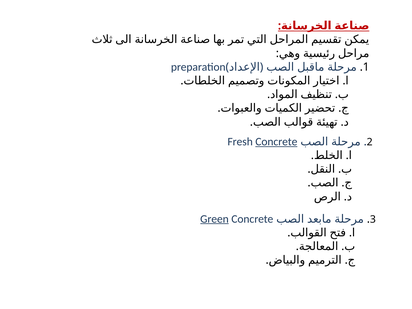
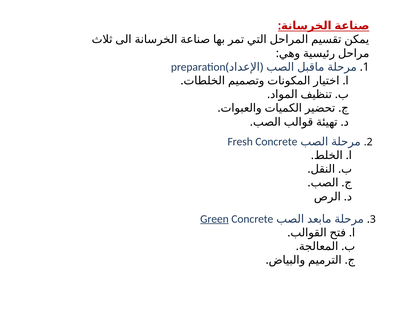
Concrete underline: present -> none (276, 142)
